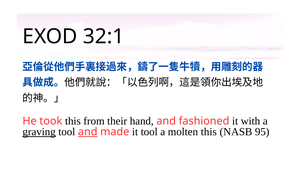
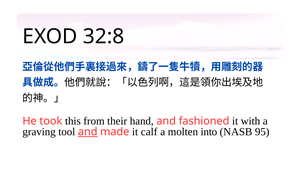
32:1: 32:1 -> 32:8 (104, 37)
graving underline: present -> none (39, 132)
it tool: tool -> calf (149, 132)
molten this: this -> into (209, 132)
